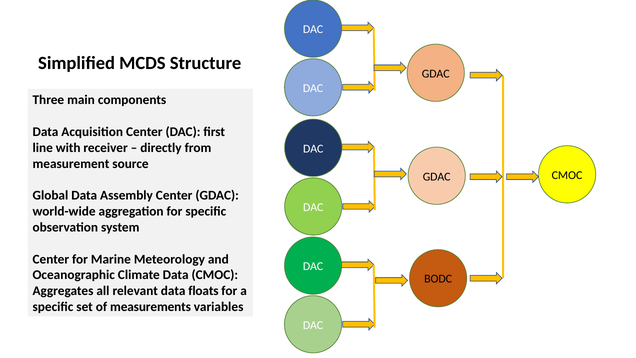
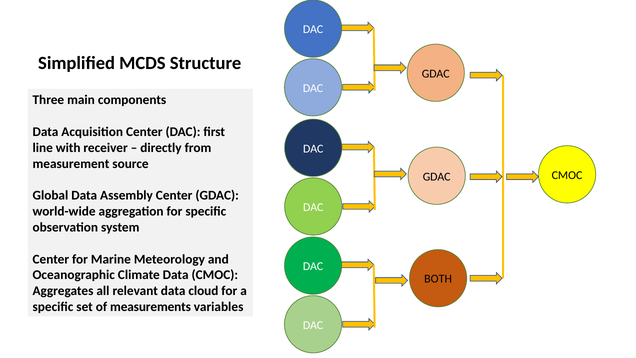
BODC: BODC -> BOTH (438, 279)
floats: floats -> cloud (203, 291)
